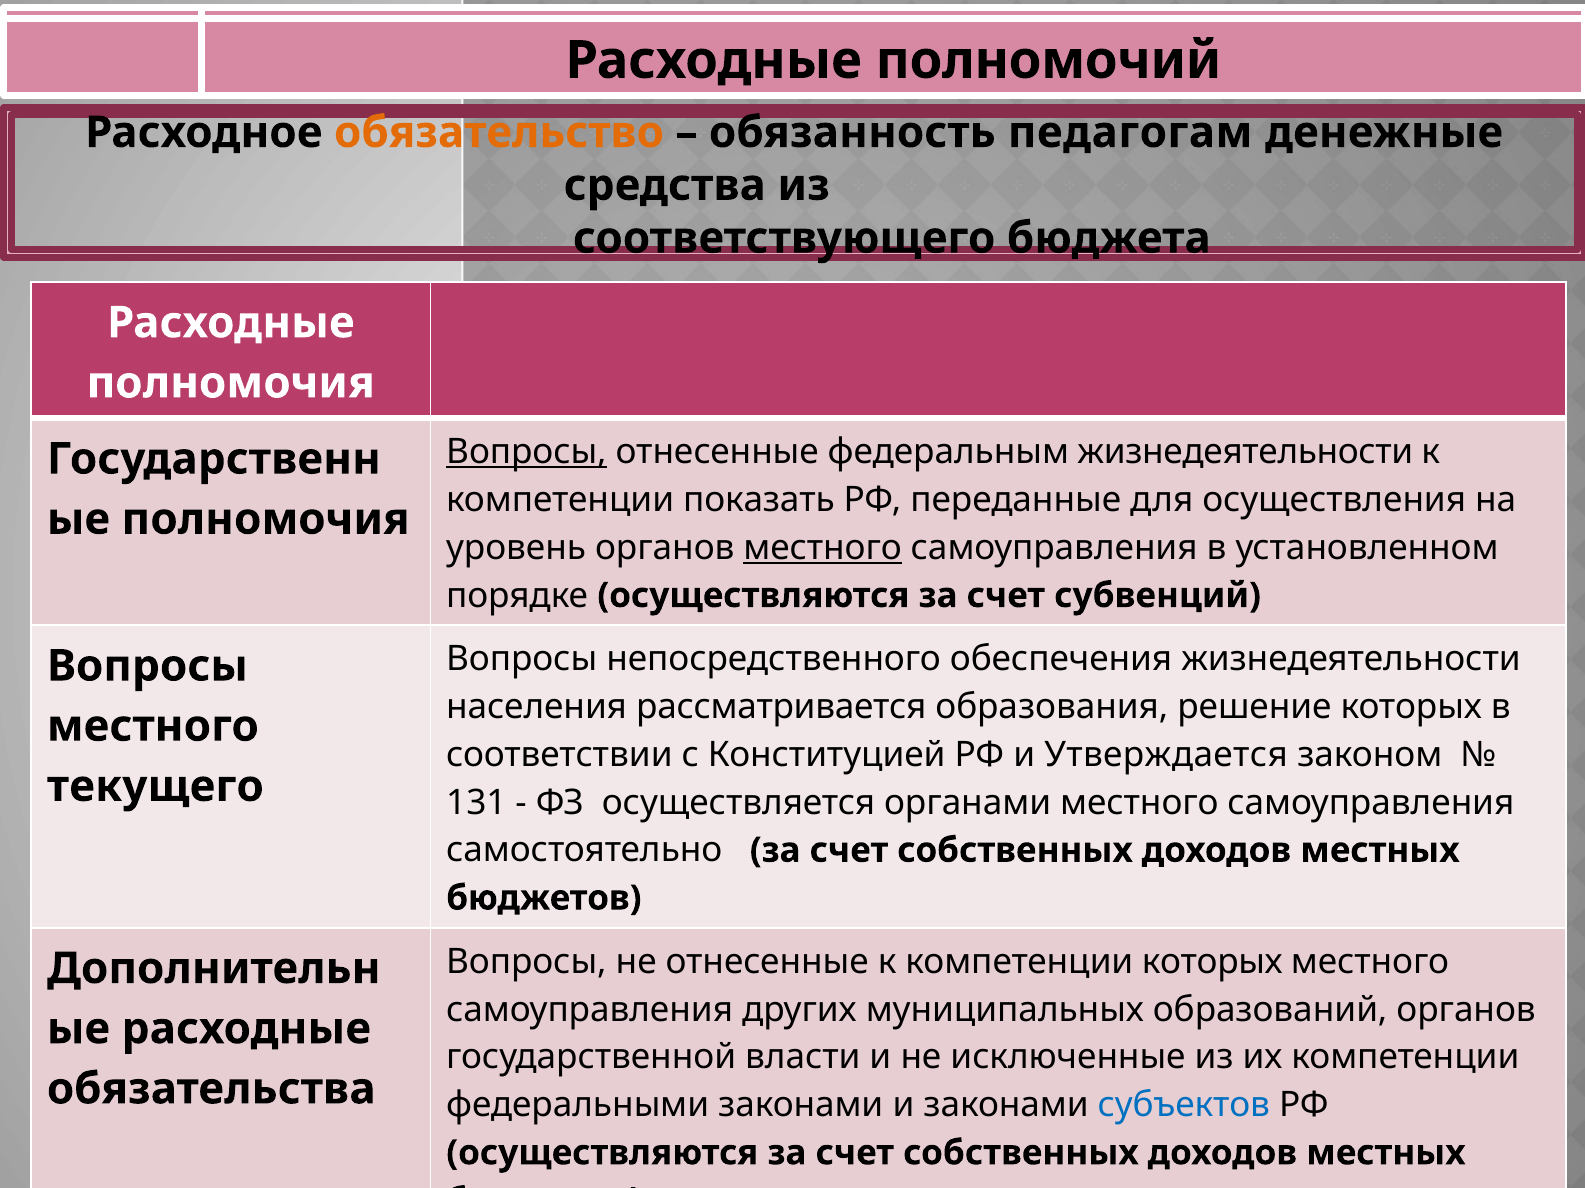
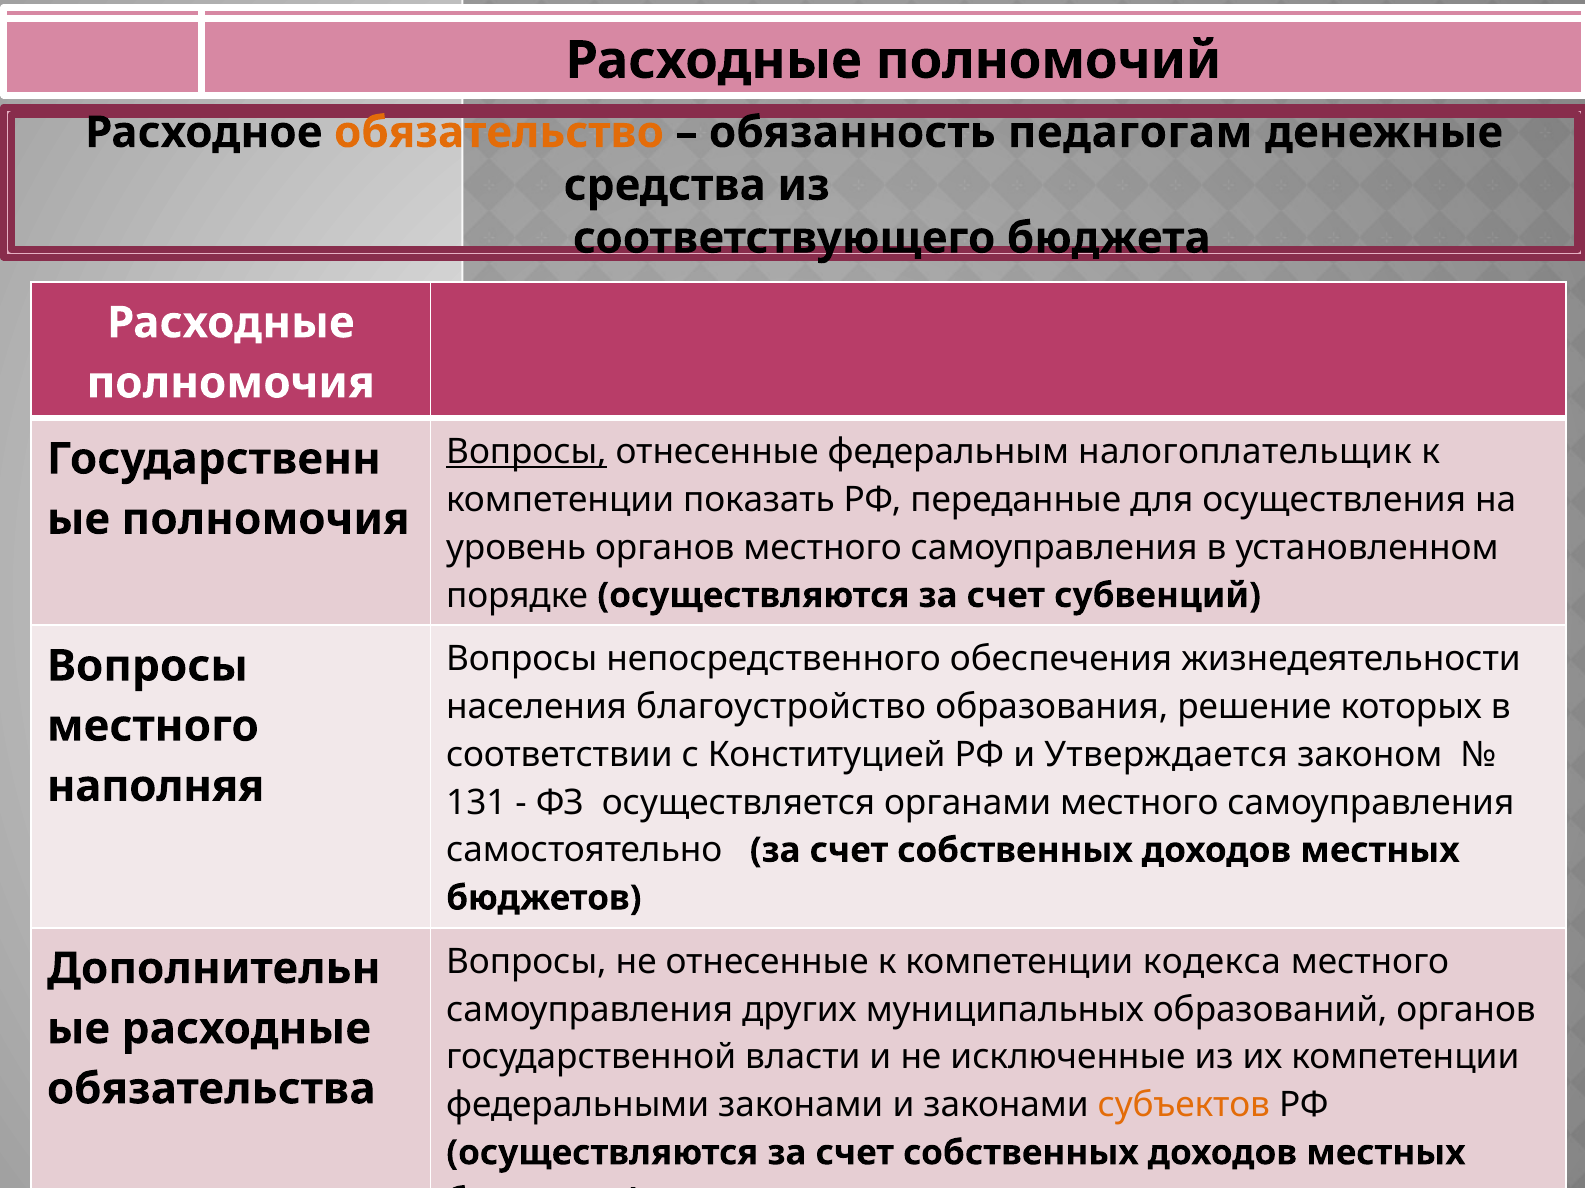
федеральным жизнедеятельности: жизнедеятельности -> налогоплательщик (1245, 452)
местного underline: present -> none (823, 548)
рассматривается: рассматривается -> благоустройство (781, 707)
текущего: текущего -> наполняя (156, 787)
компетенции которых: которых -> кодекса (1212, 962)
субъектов colour: blue -> orange (1184, 1106)
